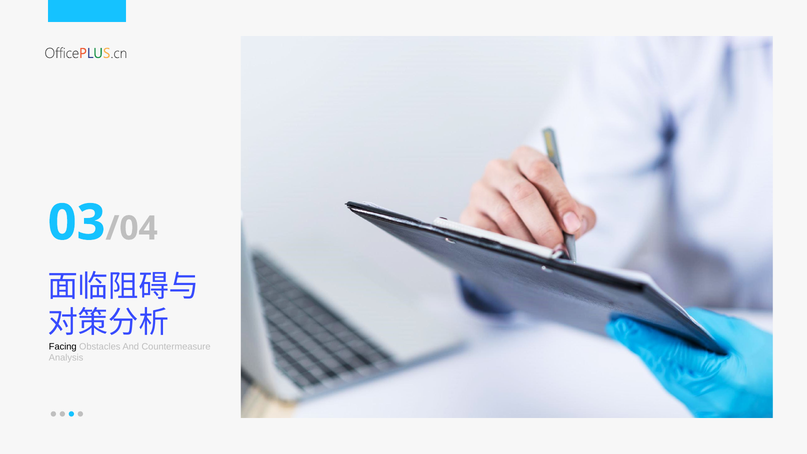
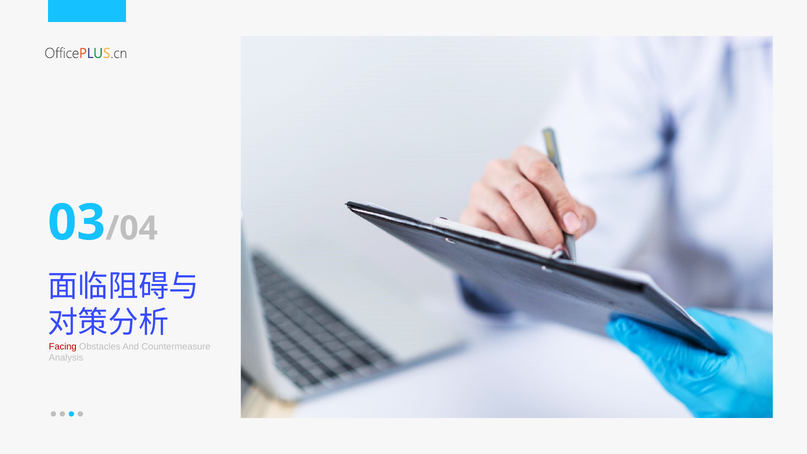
Facing colour: black -> red (63, 346)
